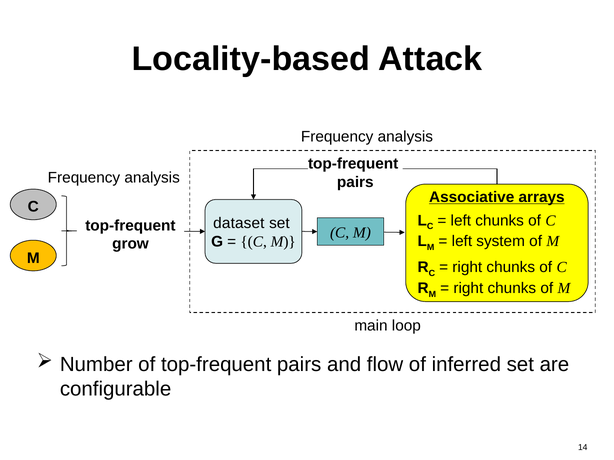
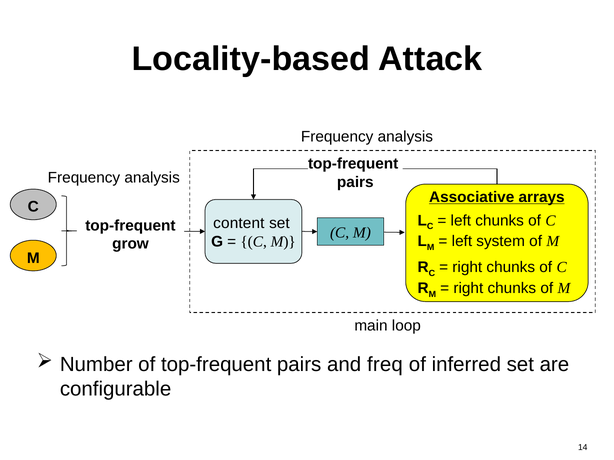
dataset: dataset -> content (239, 223)
flow: flow -> freq (385, 365)
